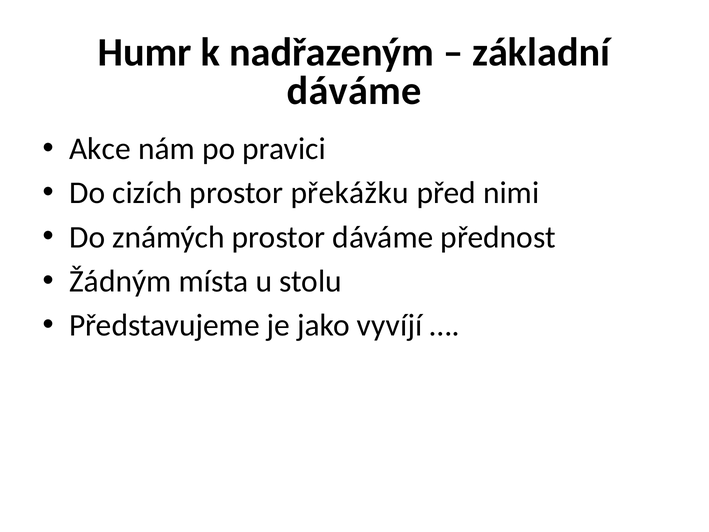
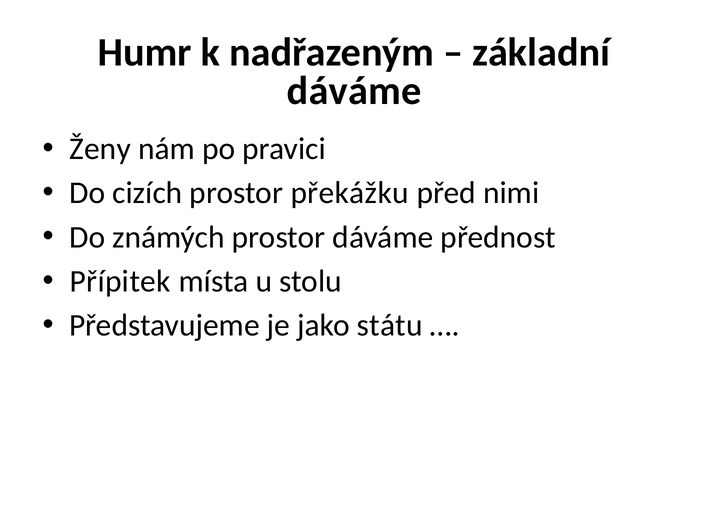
Akce: Akce -> Ženy (100, 149)
Žádným: Žádným -> Přípitek (120, 281)
vyvíjí: vyvíjí -> státu (390, 325)
